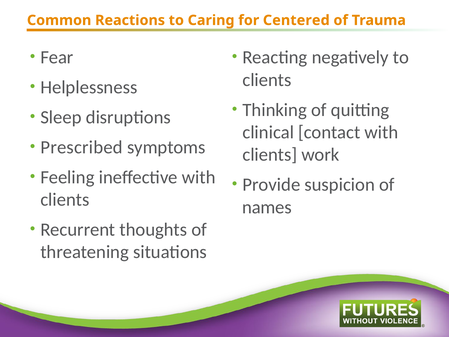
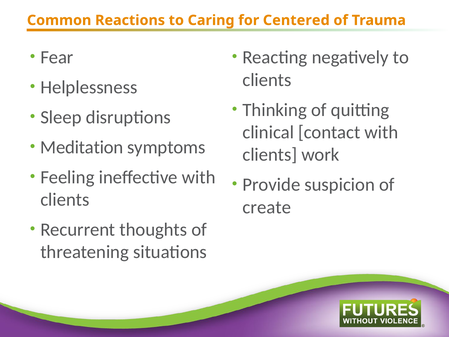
Prescribed: Prescribed -> Meditation (82, 147)
names: names -> create (267, 207)
